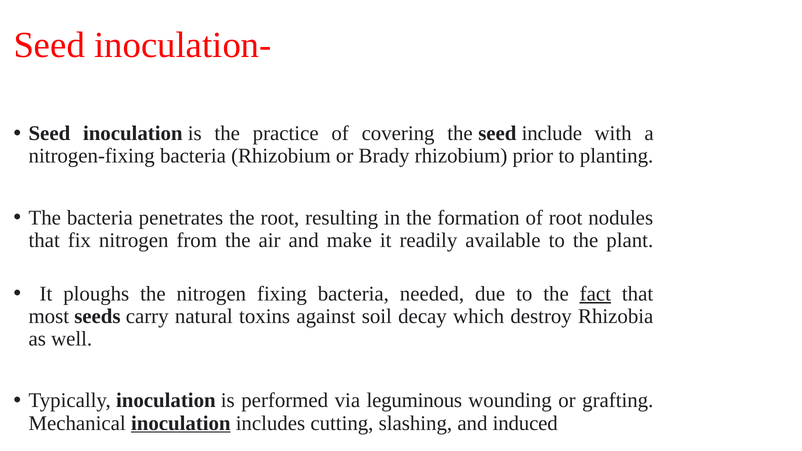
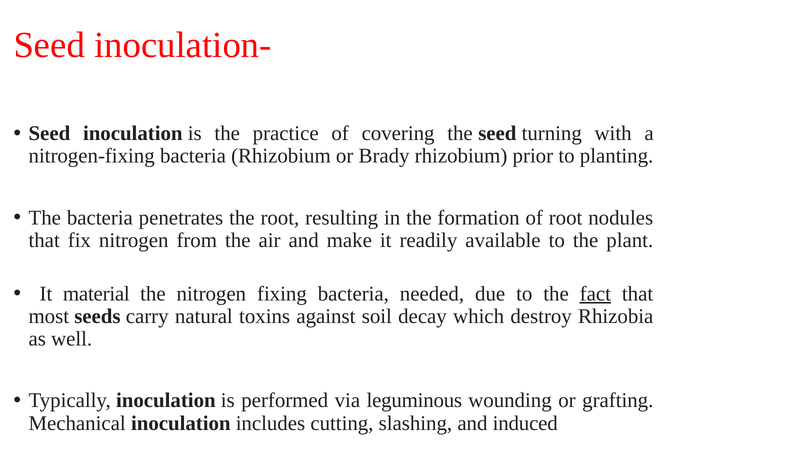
include: include -> turning (552, 133)
ploughs: ploughs -> material (96, 294)
inoculation underline: present -> none (181, 423)
